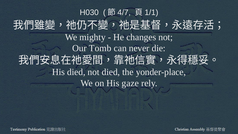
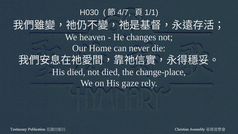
mighty: mighty -> heaven (93, 37)
Tomb: Tomb -> Home (100, 48)
yonder-place: yonder-place -> change-place (161, 72)
